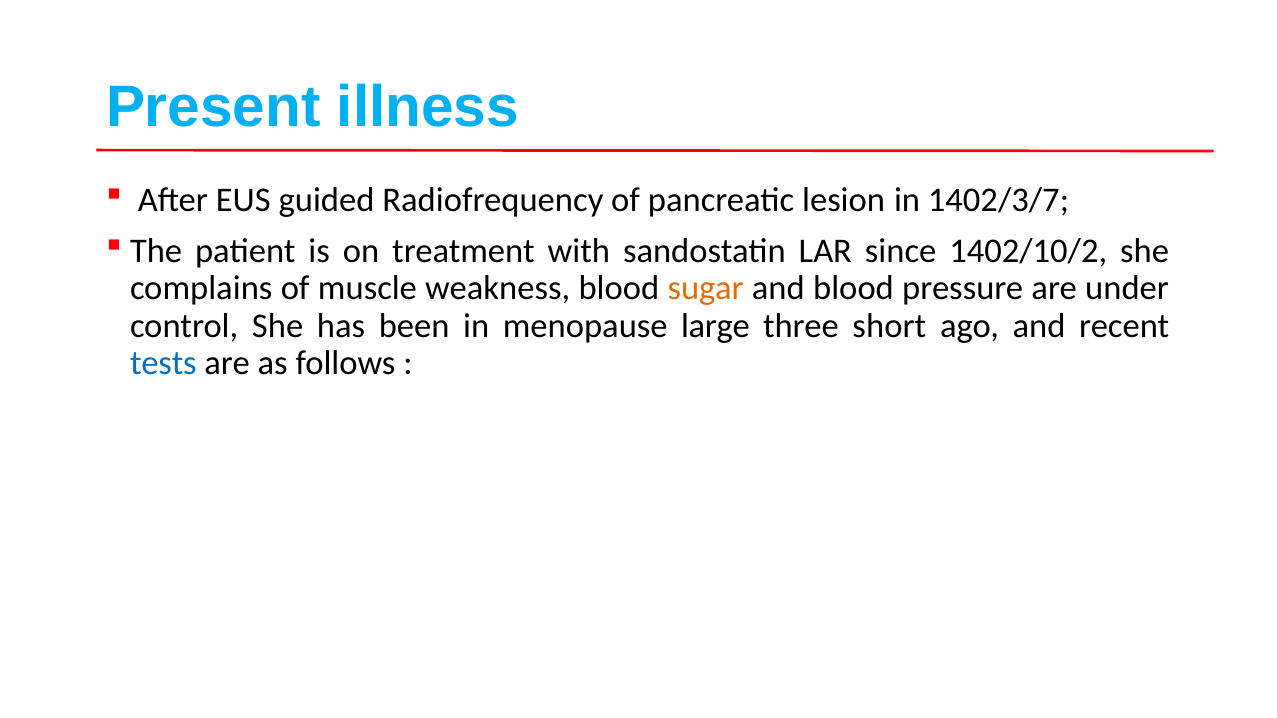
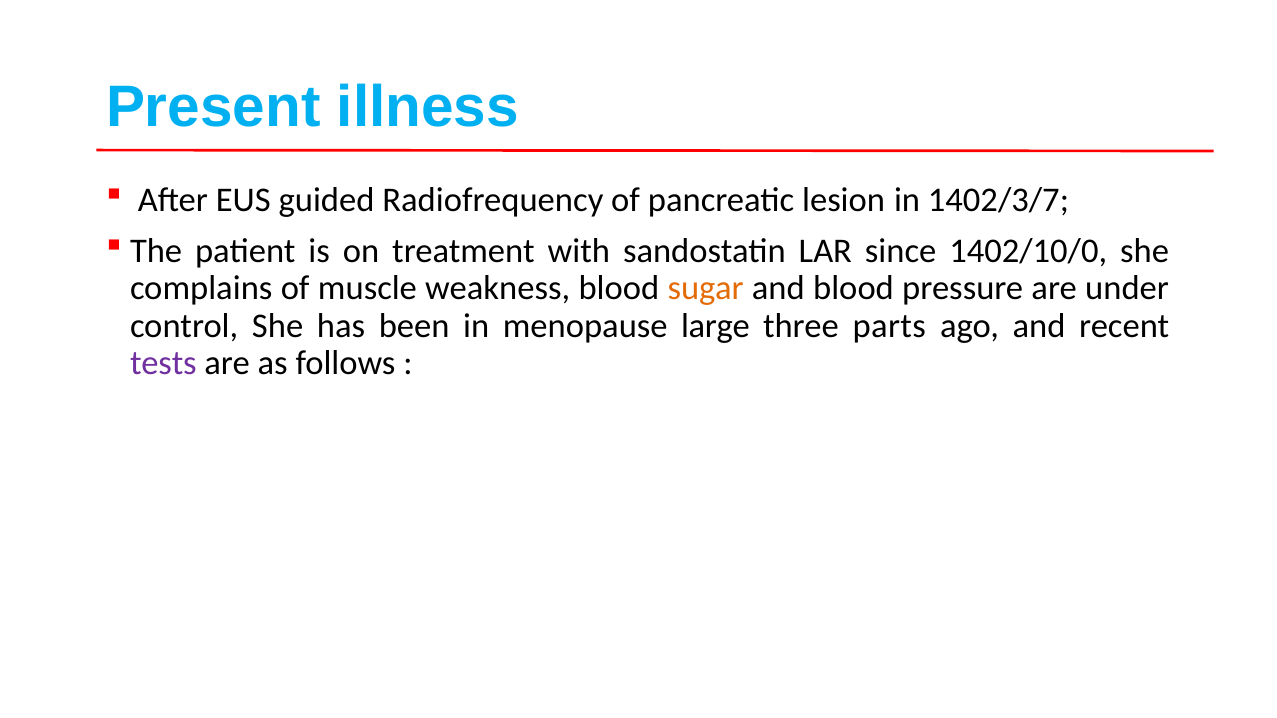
1402/10/2: 1402/10/2 -> 1402/10/0 (1028, 251)
short: short -> parts (889, 326)
tests colour: blue -> purple (163, 363)
